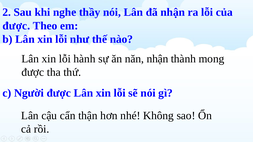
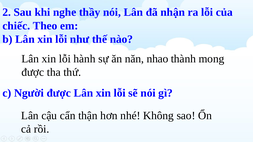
được: được -> chiếc (16, 26)
năn nhận: nhận -> nhao (157, 59)
